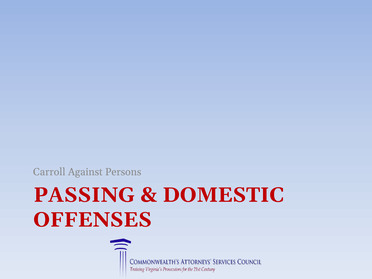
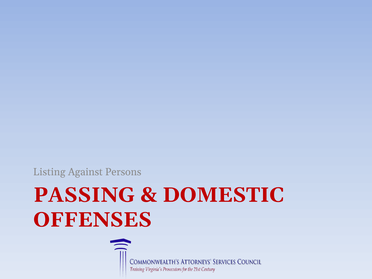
Carroll: Carroll -> Listing (49, 172)
